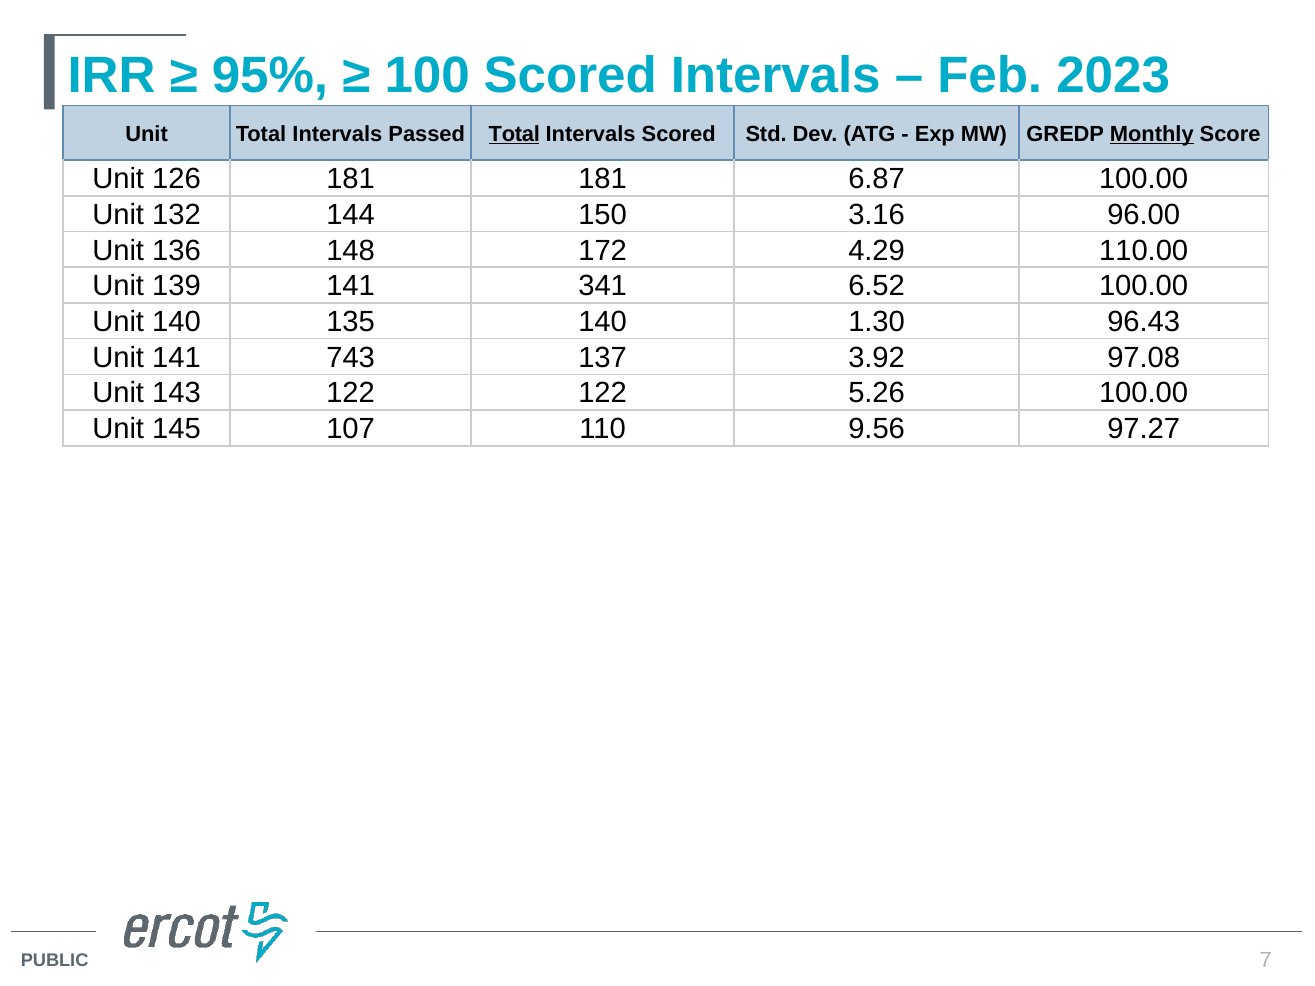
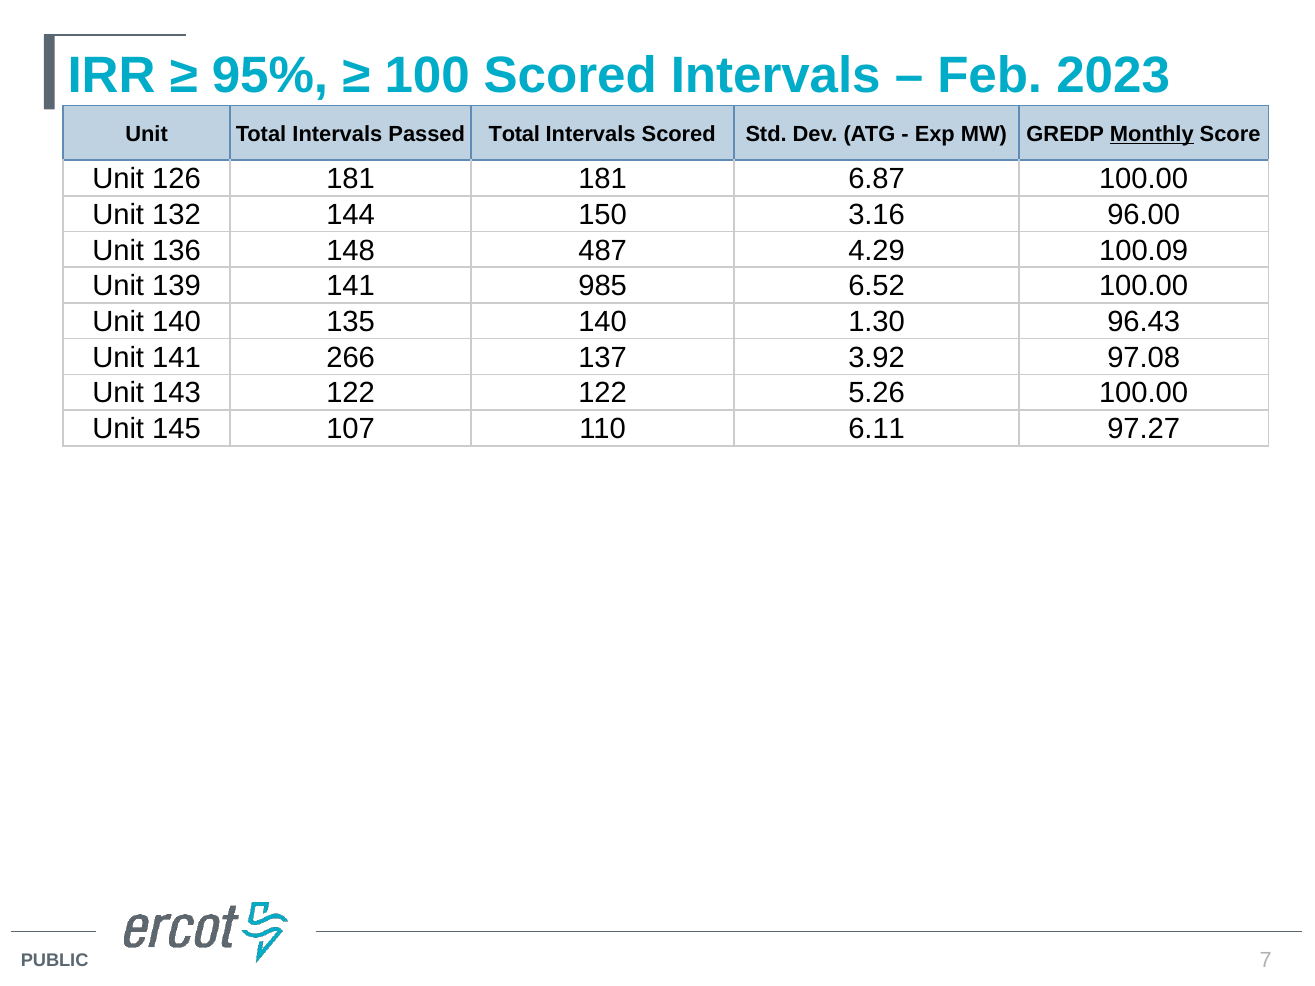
Total underline: present -> none (514, 134)
172: 172 -> 487 (603, 251)
110.00: 110.00 -> 100.09 (1144, 251)
341: 341 -> 985 (603, 286)
743: 743 -> 266 (351, 358)
9.56: 9.56 -> 6.11 (877, 429)
